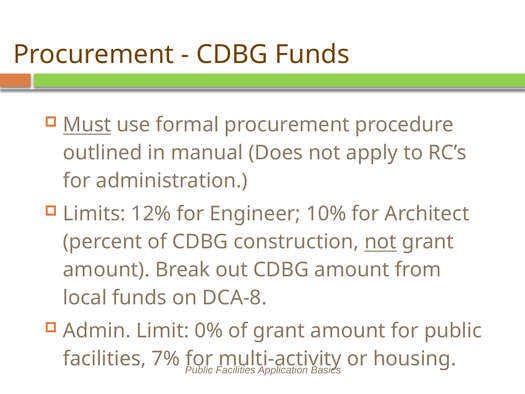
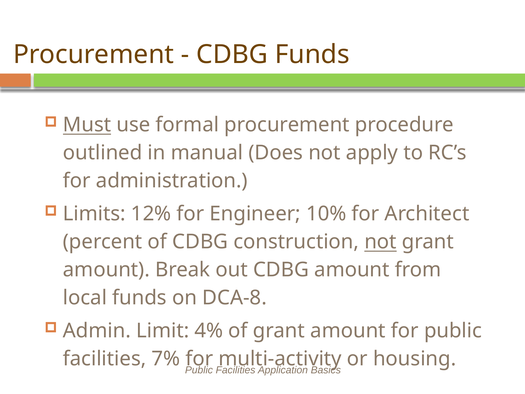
0%: 0% -> 4% (209, 330)
